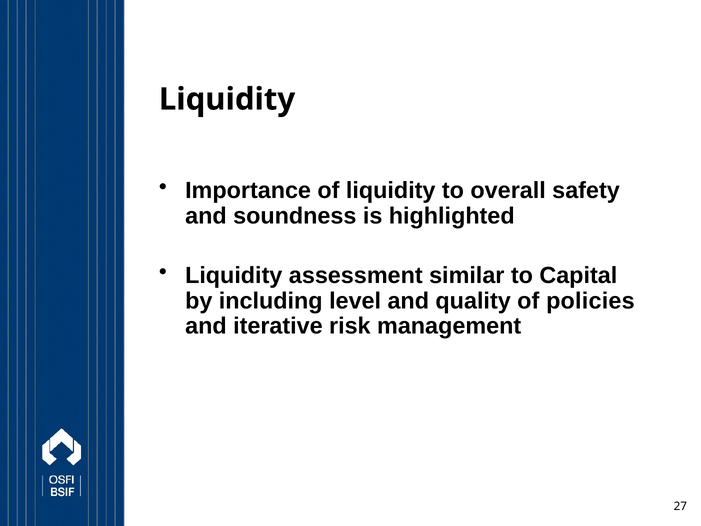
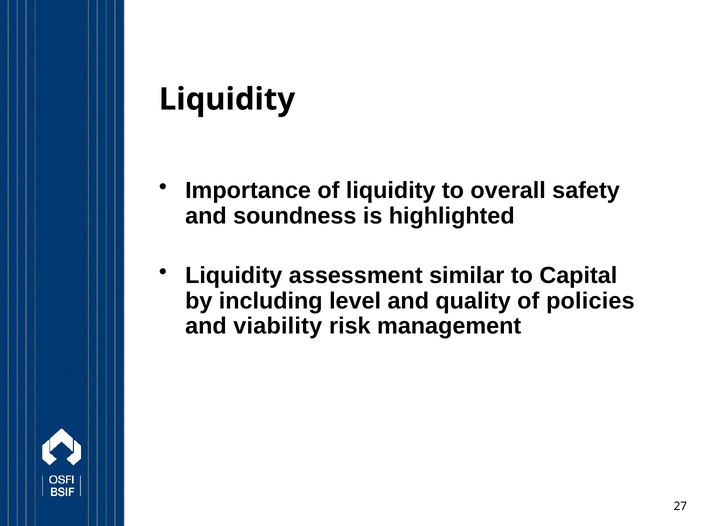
iterative: iterative -> viability (278, 326)
